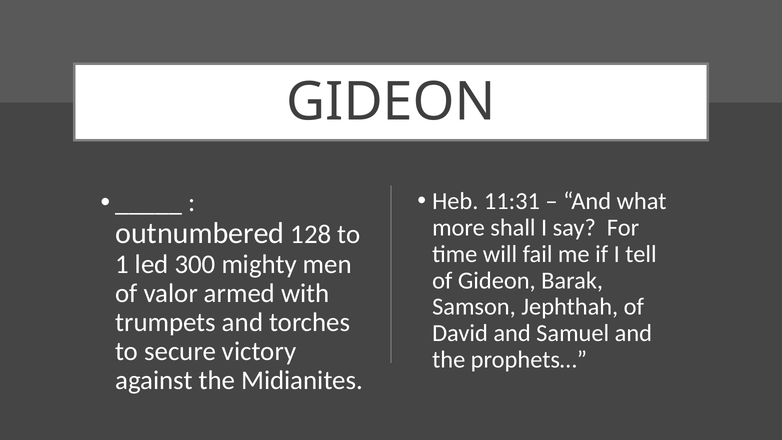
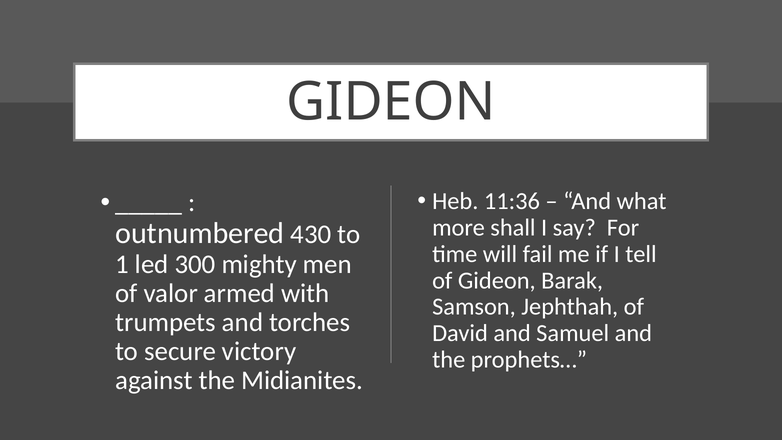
11:31: 11:31 -> 11:36 (512, 201)
128: 128 -> 430 (311, 234)
